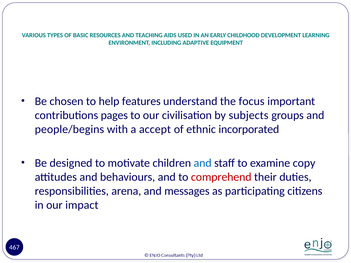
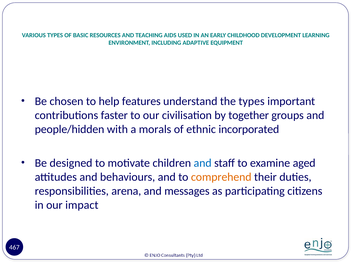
the focus: focus -> types (252, 101)
pages: pages -> faster (114, 115)
subjects: subjects -> together (249, 115)
people/begins: people/begins -> people/hidden (70, 129)
accept: accept -> morals (155, 129)
copy: copy -> aged (304, 163)
comprehend colour: red -> orange (221, 177)
